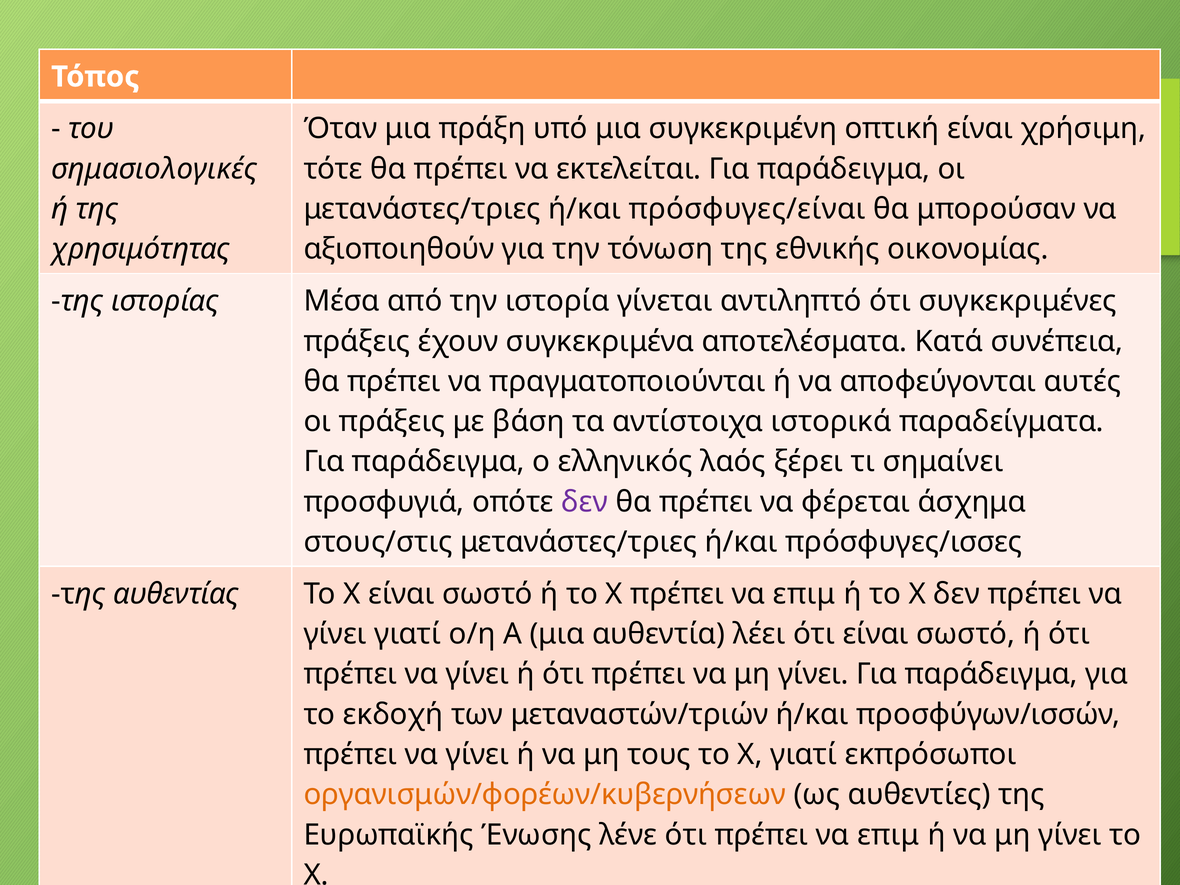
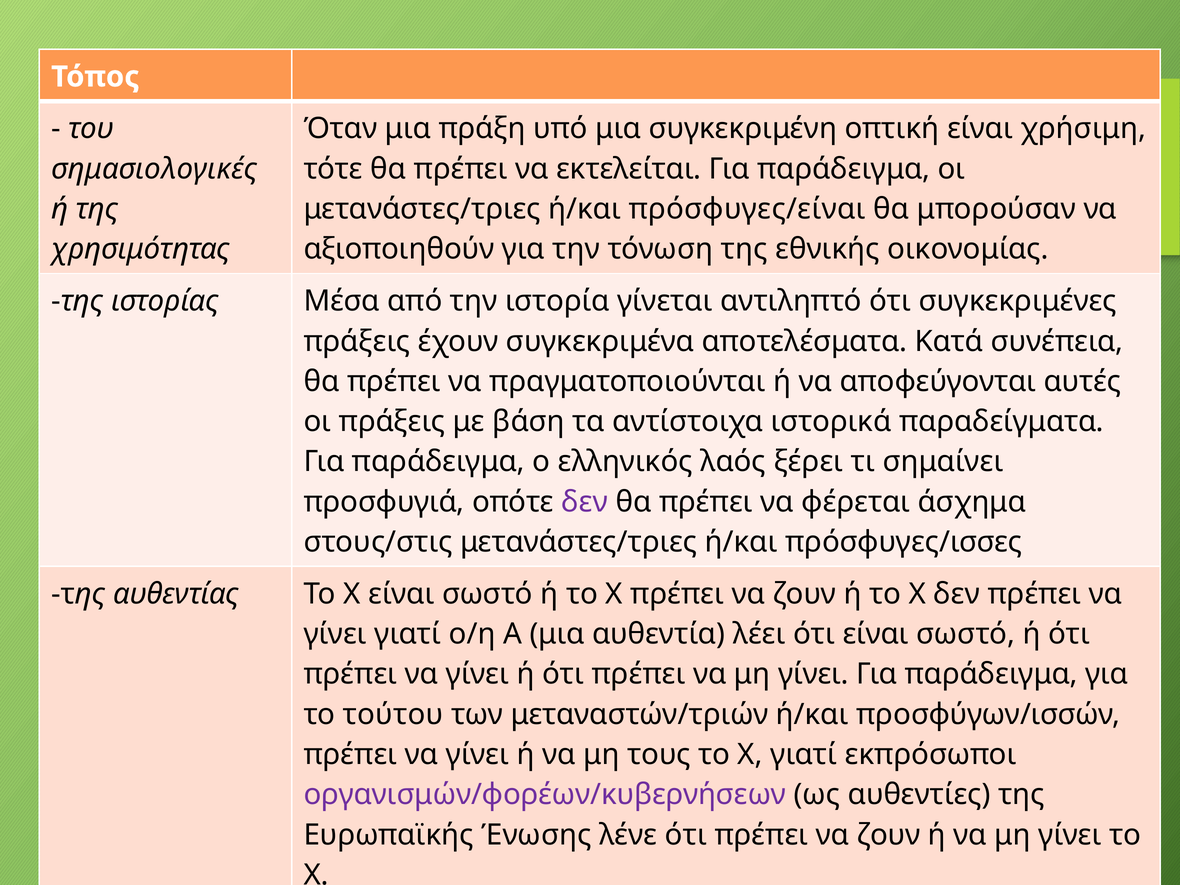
X πρέπει να επιμ: επιμ -> ζουν (804, 594)
εκδοχή: εκδοχή -> τούτου (393, 714)
οργανισμών/φορέων/κυβερνήσεων colour: orange -> purple (545, 795)
ότι πρέπει να επιμ: επιμ -> ζουν (889, 835)
